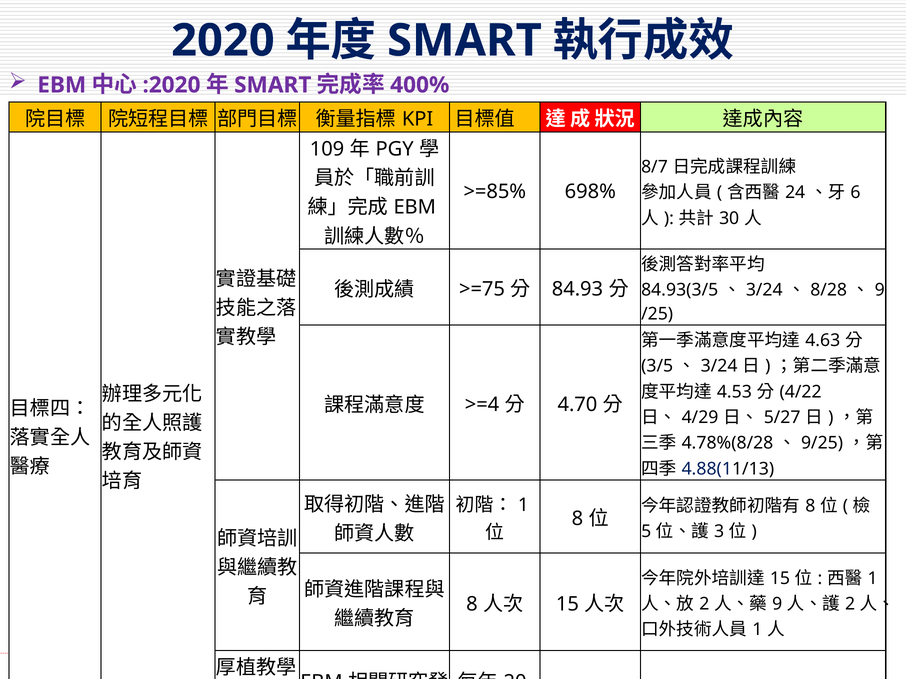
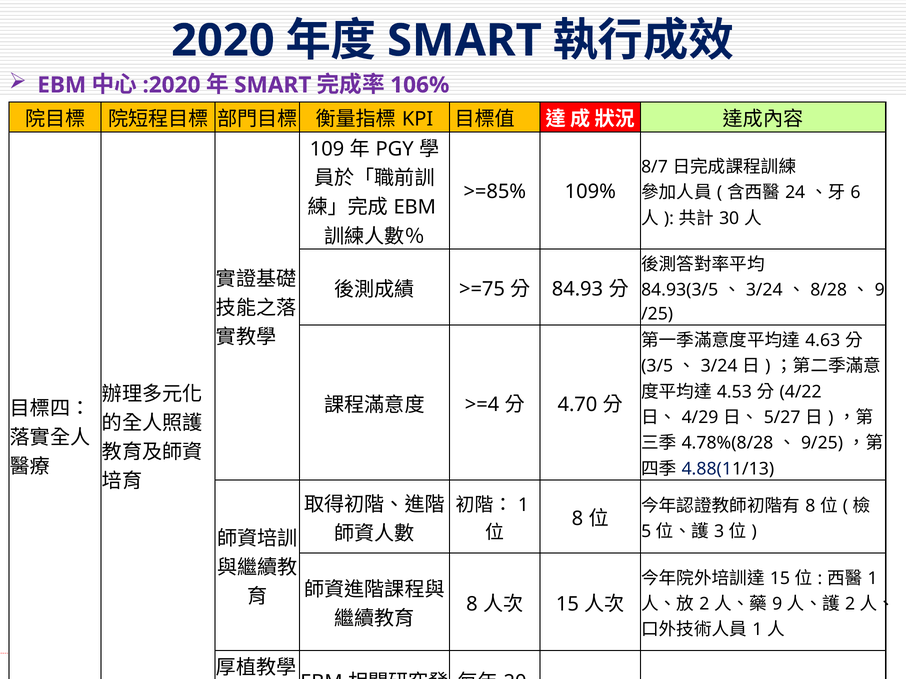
400%: 400% -> 106% (420, 85)
698%: 698% -> 109% (590, 192)
